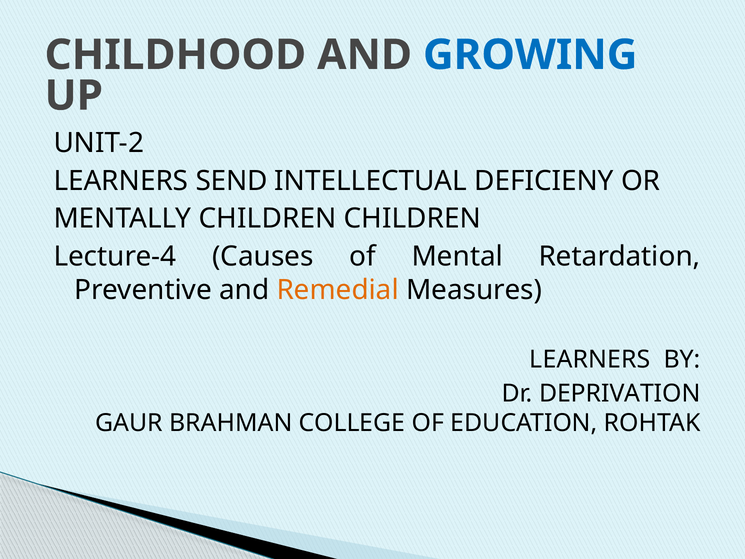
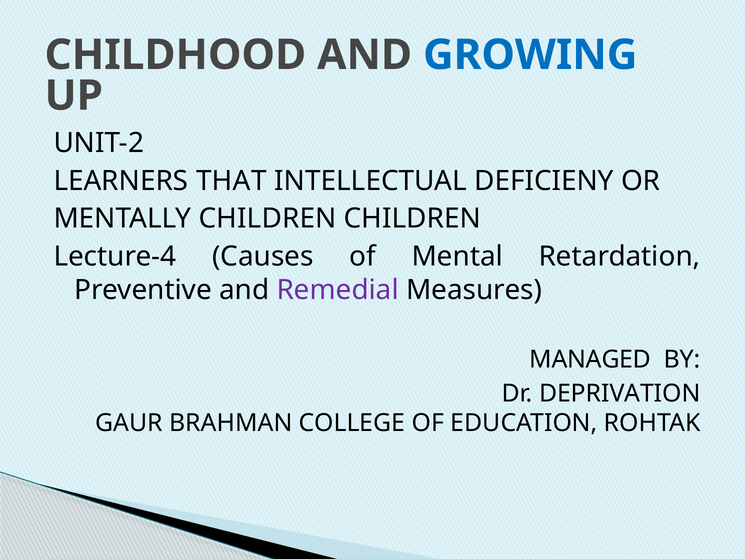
SEND: SEND -> THAT (231, 181)
Remedial colour: orange -> purple (338, 290)
LEARNERS: LEARNERS -> MANAGED (590, 359)
